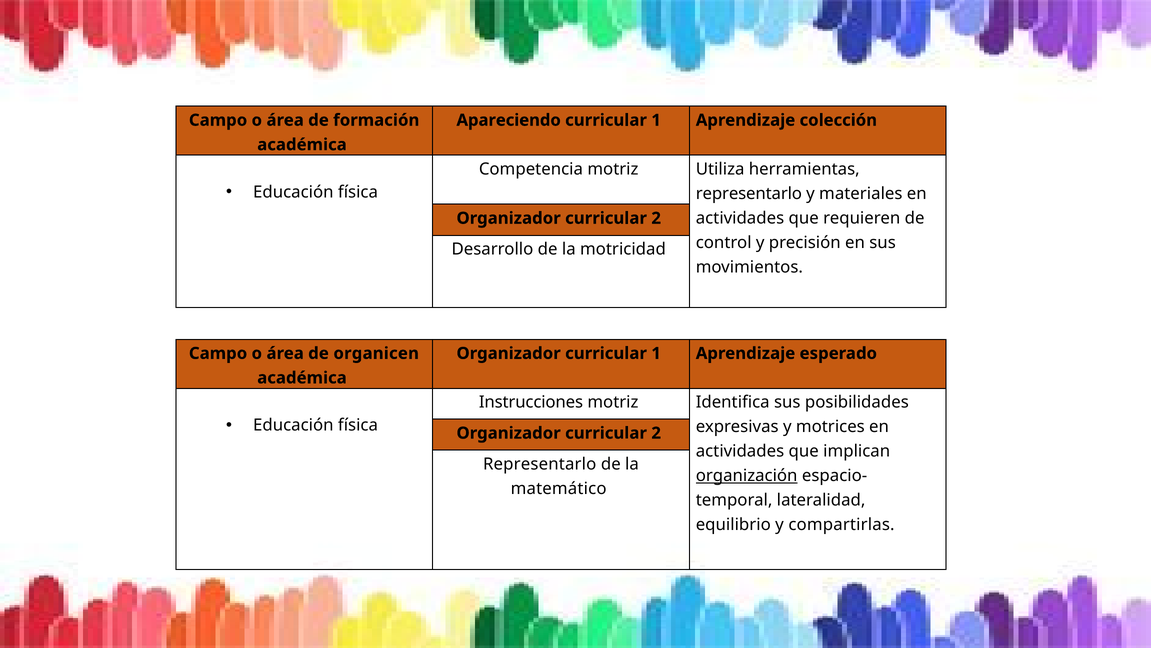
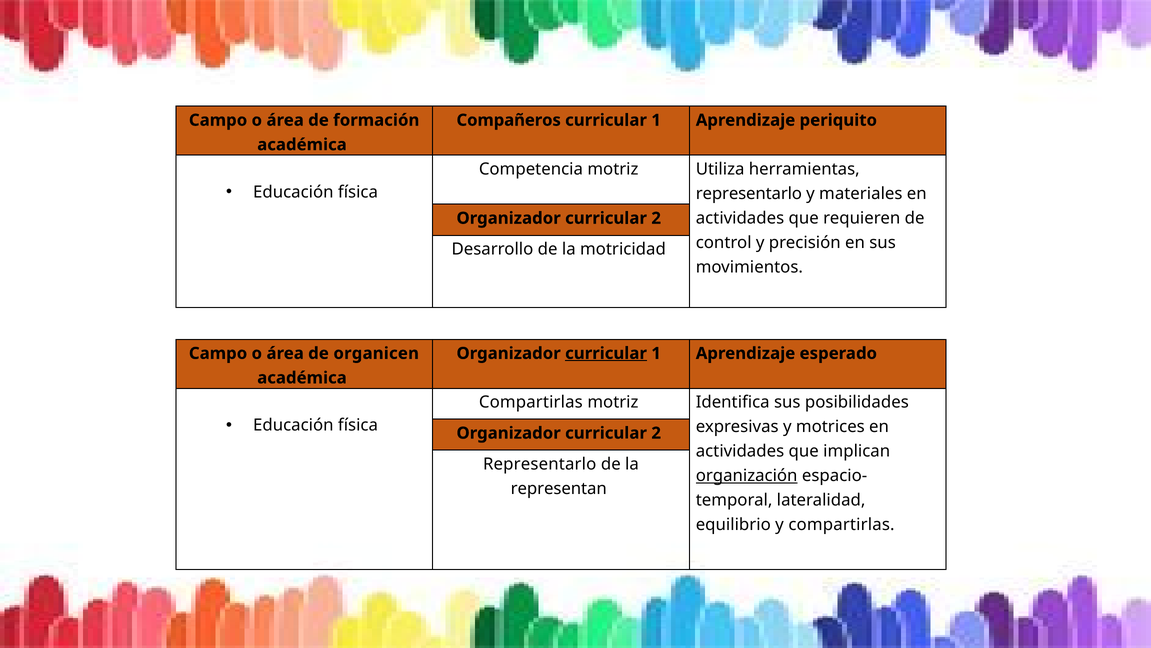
Apareciendo: Apareciendo -> Compañeros (509, 120)
colección: colección -> periquito (838, 120)
curricular underline: none -> present (606, 353)
Instrucciones: Instrucciones -> Compartirlas (531, 402)
matemático: matemático -> representan (559, 488)
